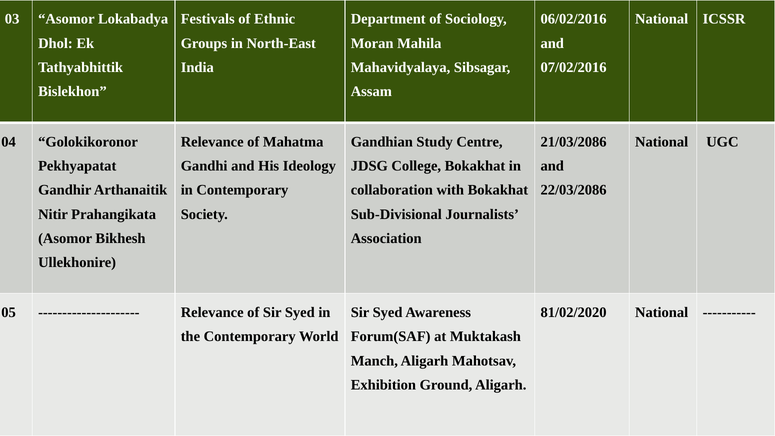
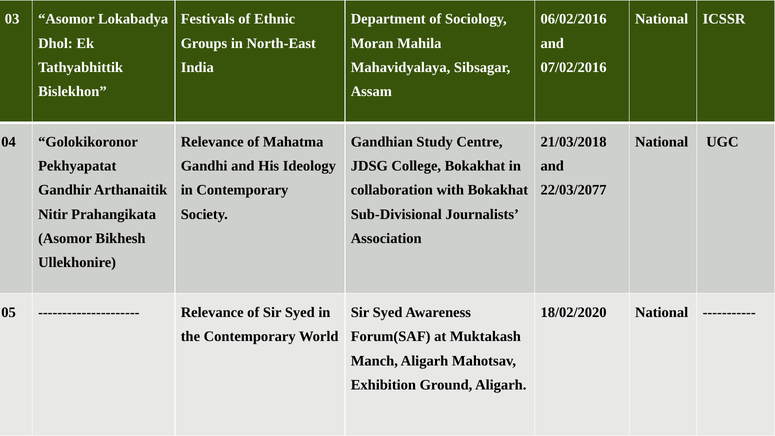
21/03/2086: 21/03/2086 -> 21/03/2018 (574, 142)
22/03/2086: 22/03/2086 -> 22/03/2077 (574, 190)
81/02/2020: 81/02/2020 -> 18/02/2020 (574, 312)
